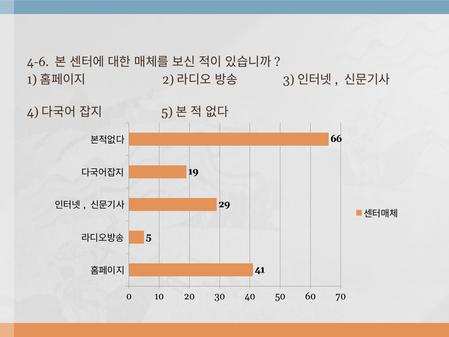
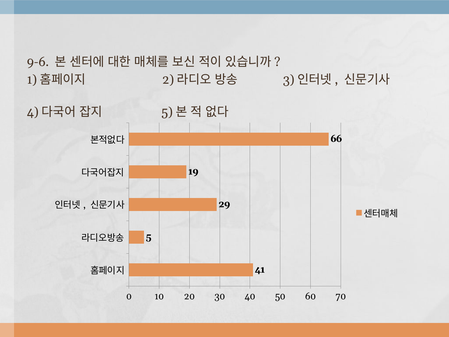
4-6: 4-6 -> 9-6 (38, 62)
